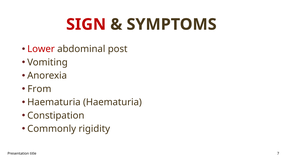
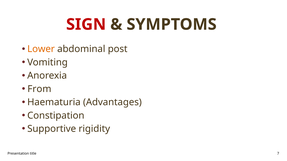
Lower colour: red -> orange (41, 49)
Haematuria Haematuria: Haematuria -> Advantages (112, 102)
Commonly: Commonly -> Supportive (52, 129)
